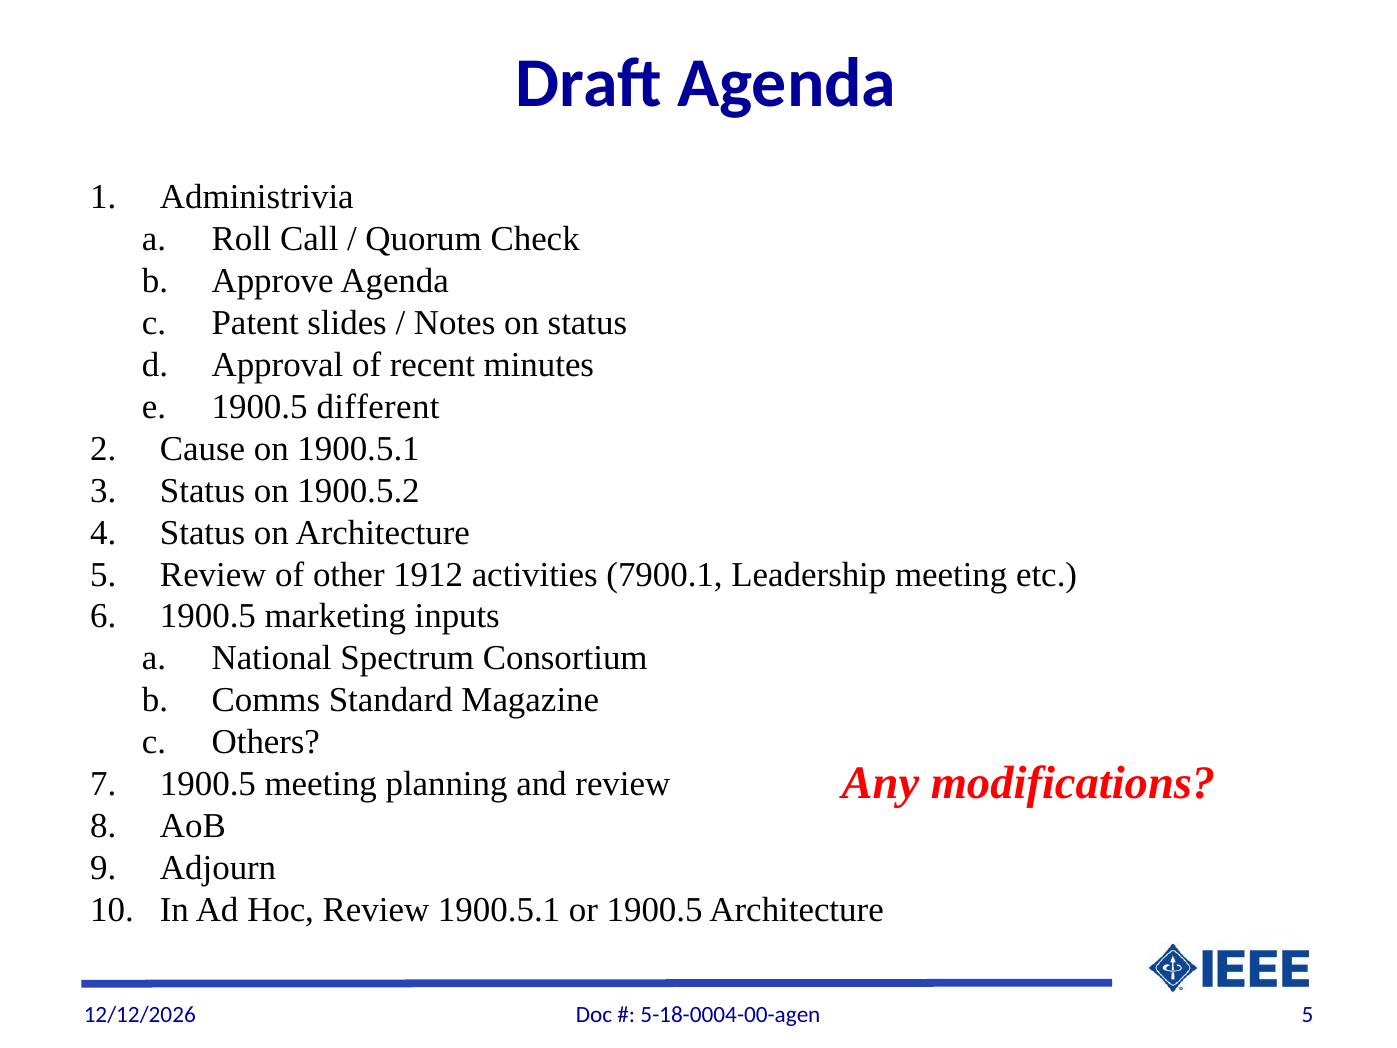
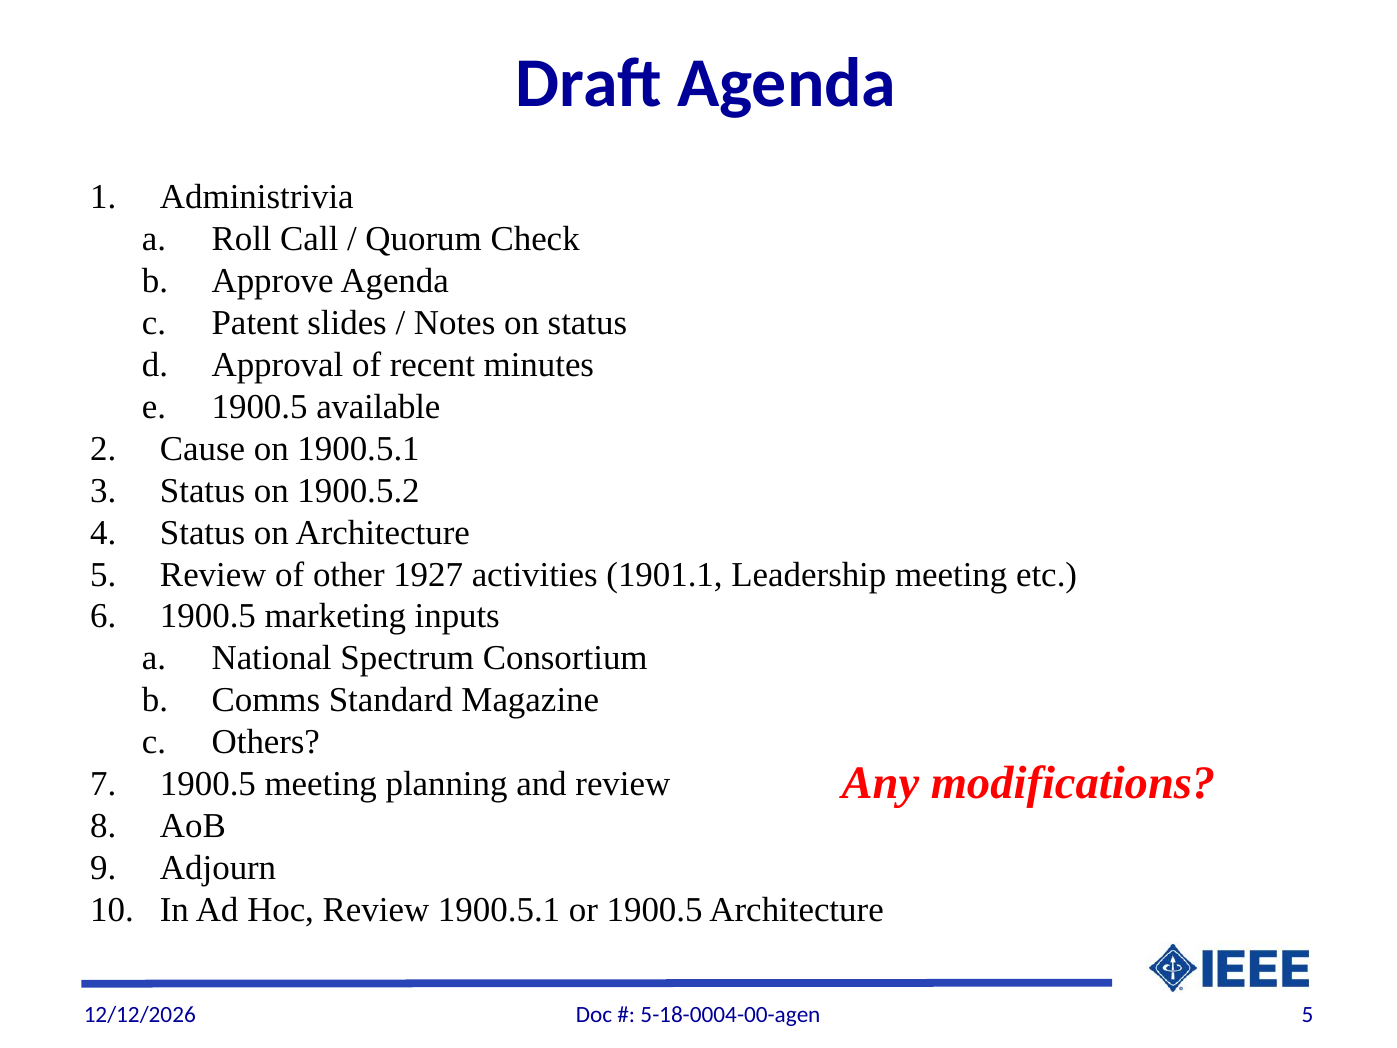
different: different -> available (378, 407)
1912: 1912 -> 1927 (428, 574)
7900.1: 7900.1 -> 1901.1 (665, 574)
